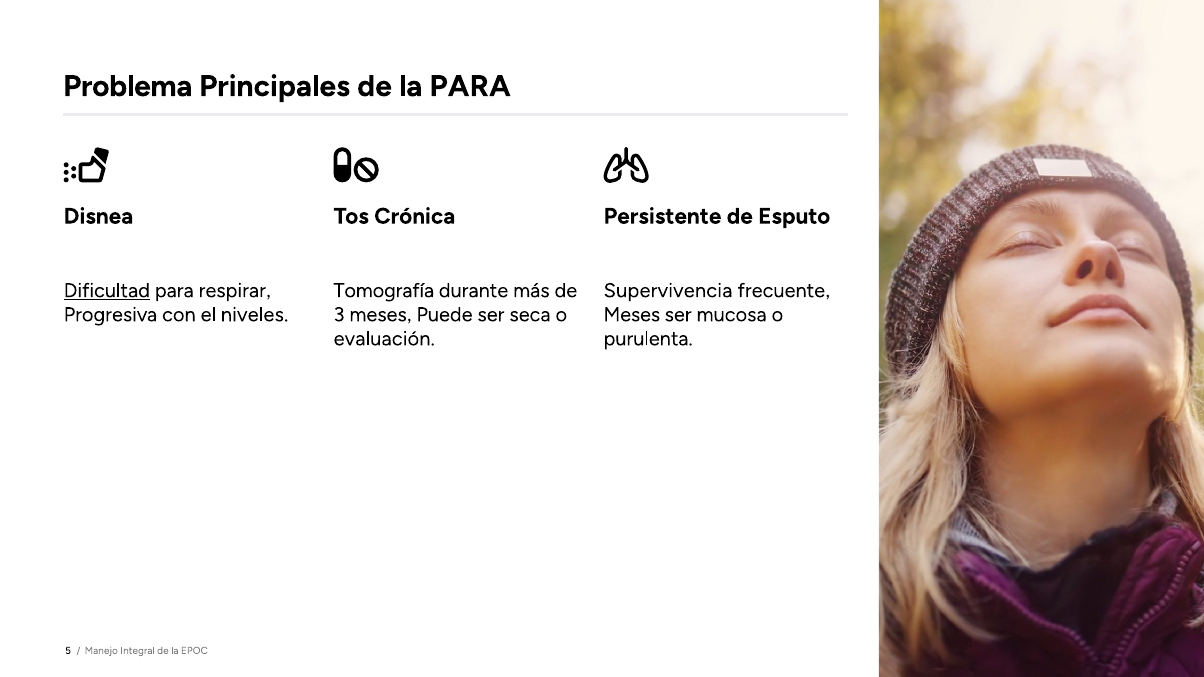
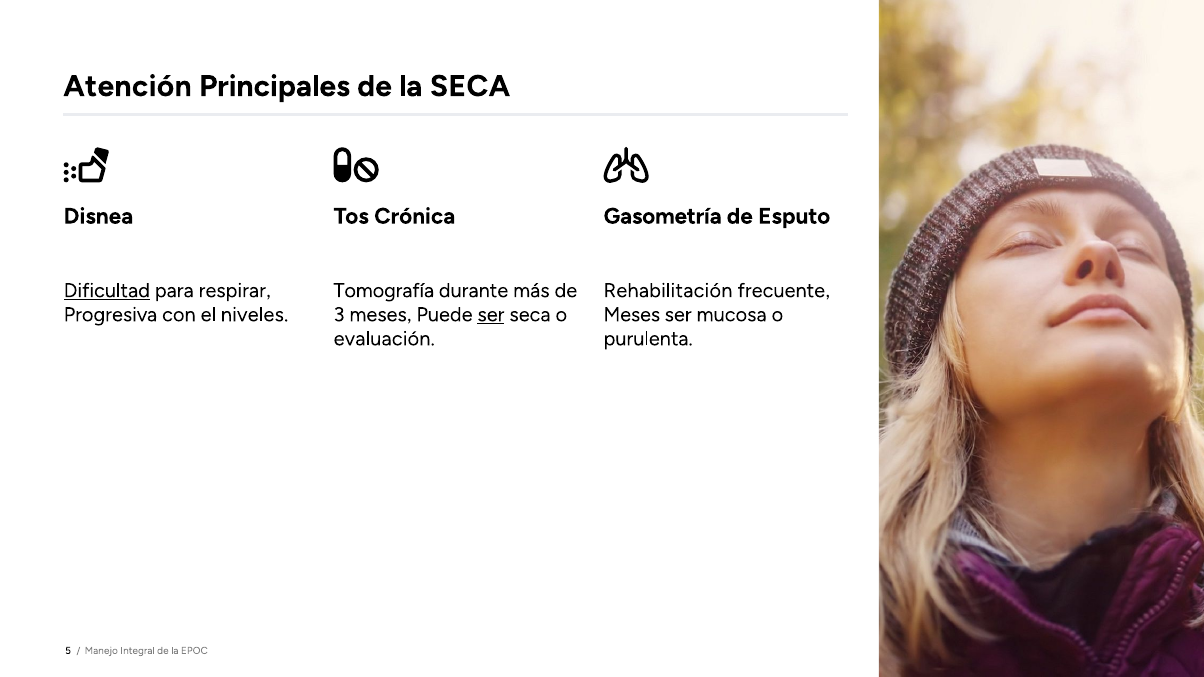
Problema: Problema -> Atención (127, 86)
la PARA: PARA -> SECA (470, 86)
Persistente: Persistente -> Gasometría (663, 216)
Supervivencia: Supervivencia -> Rehabilitación (668, 291)
ser underline: none -> present (491, 315)
